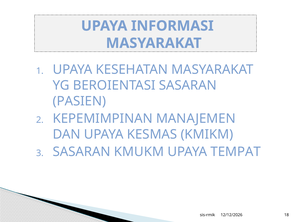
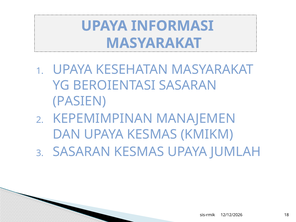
SASARAN KMUKM: KMUKM -> KESMAS (139, 152)
TEMPAT: TEMPAT -> JUMLAH (236, 152)
